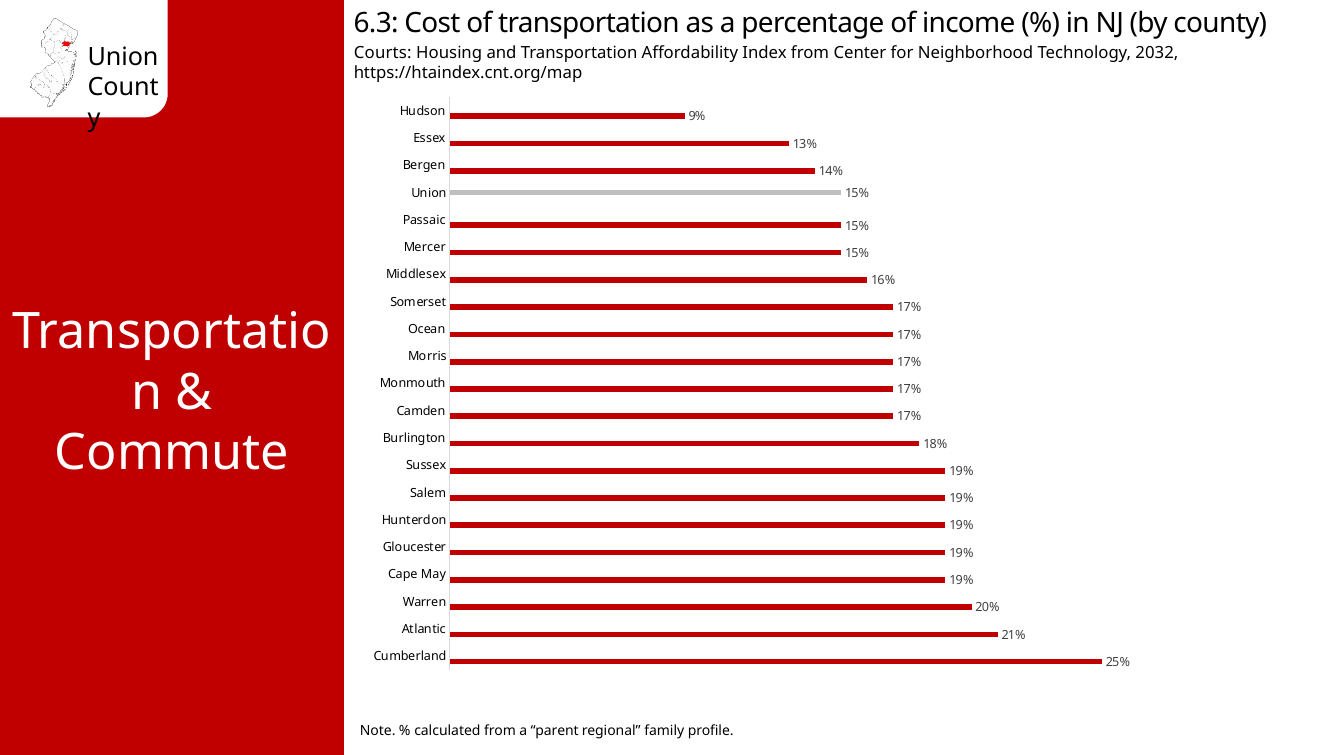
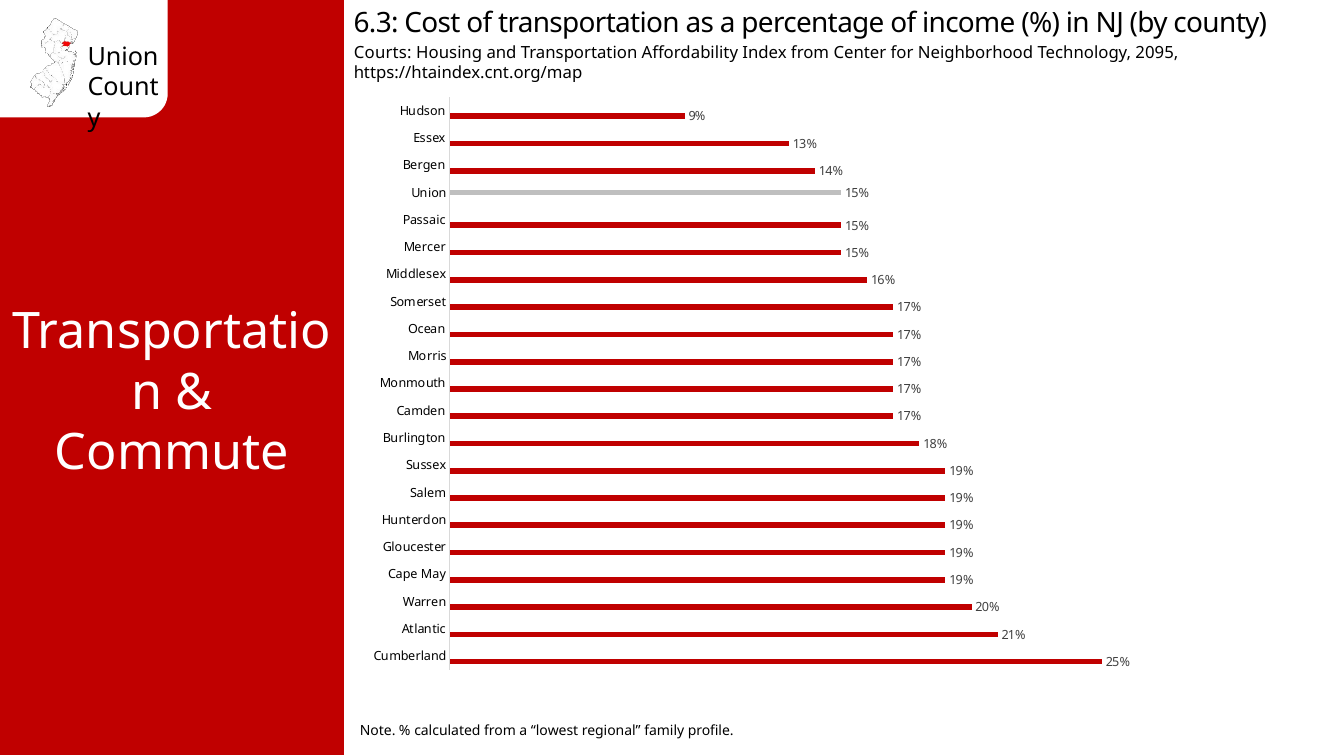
2032: 2032 -> 2095 (1157, 53)
parent: parent -> lowest (555, 731)
